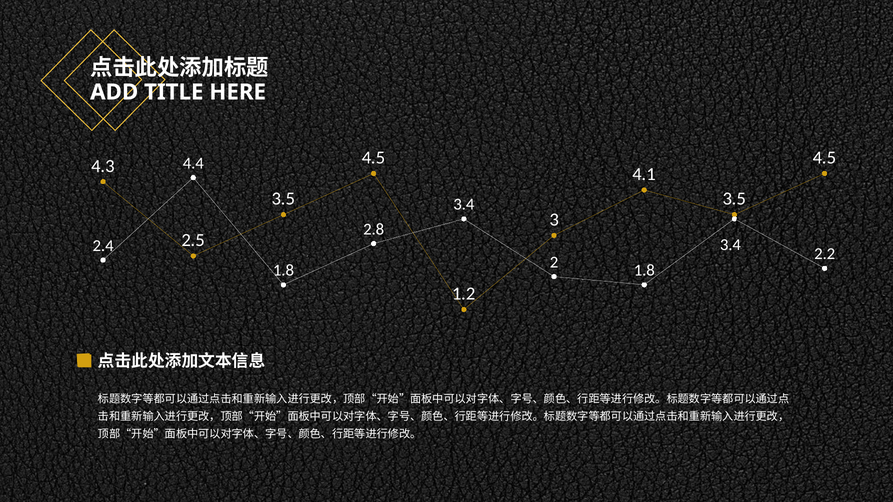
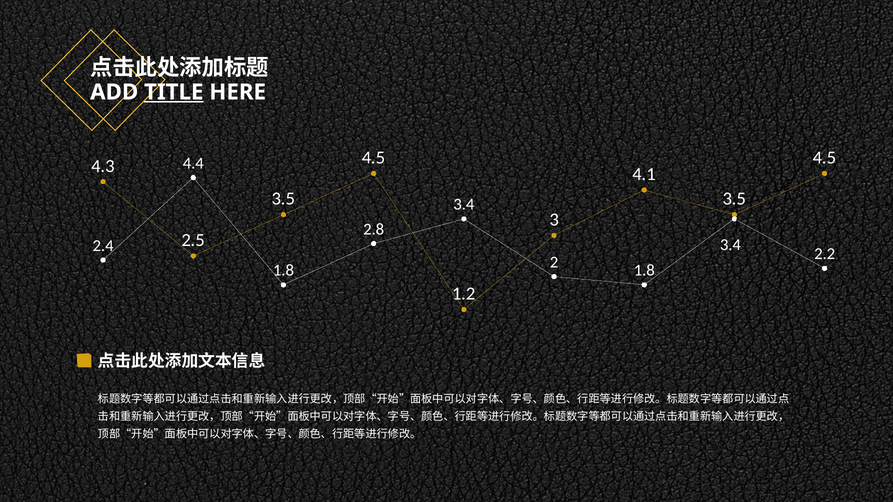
TITLE underline: none -> present (174, 92)
